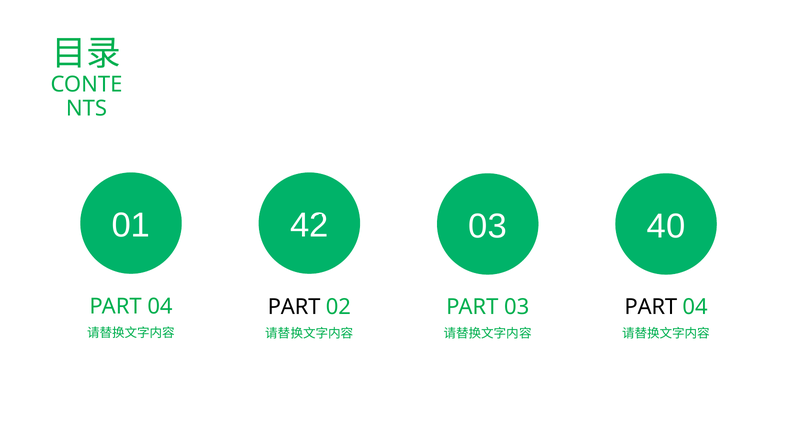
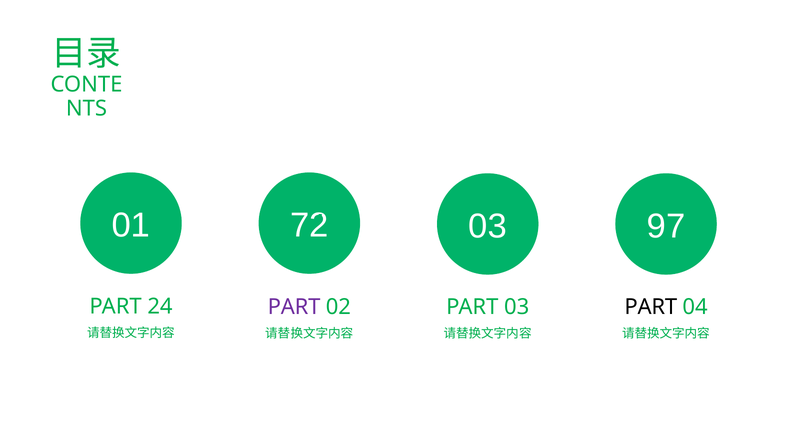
42: 42 -> 72 (309, 226)
40: 40 -> 97 (666, 227)
04: 04 -> 24 (160, 307)
PART colour: black -> purple (294, 307)
